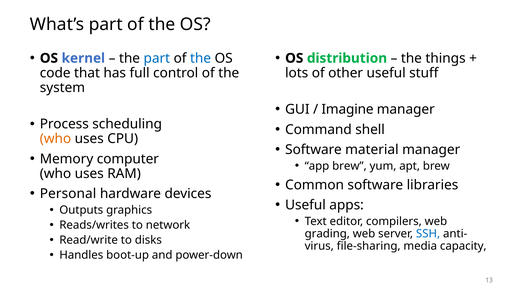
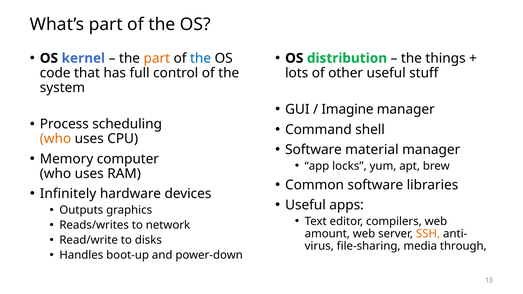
part colour: blue -> orange (157, 58)
app brew: brew -> locks (349, 166)
Personal: Personal -> Infinitely (68, 194)
grading: grading -> amount (327, 234)
SSH colour: blue -> orange (428, 234)
capacity: capacity -> through (463, 246)
